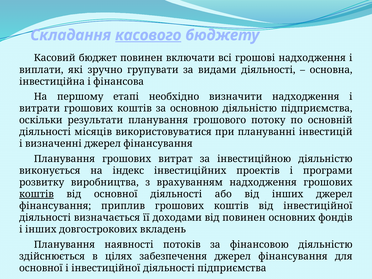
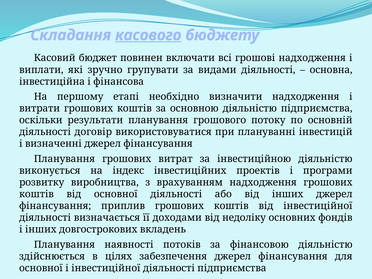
місяців: місяців -> договір (93, 132)
коштів underline: present -> none (36, 194)
від повинен: повинен -> недоліку (244, 218)
